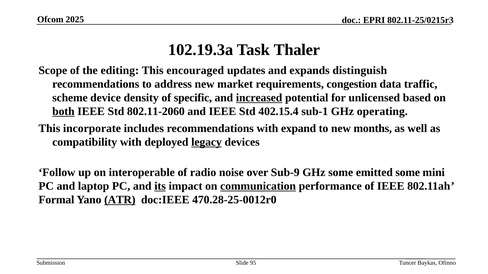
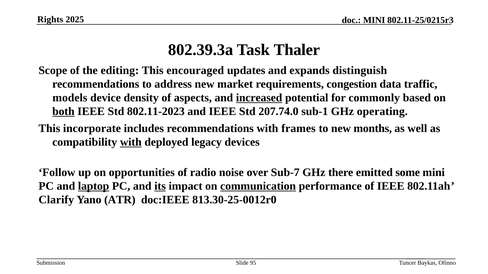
Ofcom: Ofcom -> Rights (50, 19)
EPRI: EPRI -> MINI (374, 20)
102.19.3a: 102.19.3a -> 802.39.3a (201, 50)
scheme: scheme -> models (70, 98)
specific: specific -> aspects (193, 98)
unlicensed: unlicensed -> commonly (374, 98)
802.11-2060: 802.11-2060 -> 802.11-2023 (156, 112)
402.15.4: 402.15.4 -> 207.74.0 (279, 112)
expand: expand -> frames (298, 128)
with underline: none -> present (131, 142)
legacy underline: present -> none (207, 142)
interoperable: interoperable -> opportunities (142, 173)
Sub-9: Sub-9 -> Sub-7 (285, 173)
GHz some: some -> there (341, 173)
laptop underline: none -> present (94, 186)
Formal: Formal -> Clarify (56, 200)
ATR underline: present -> none (120, 200)
470.28-25-0012r0: 470.28-25-0012r0 -> 813.30-25-0012r0 (234, 200)
